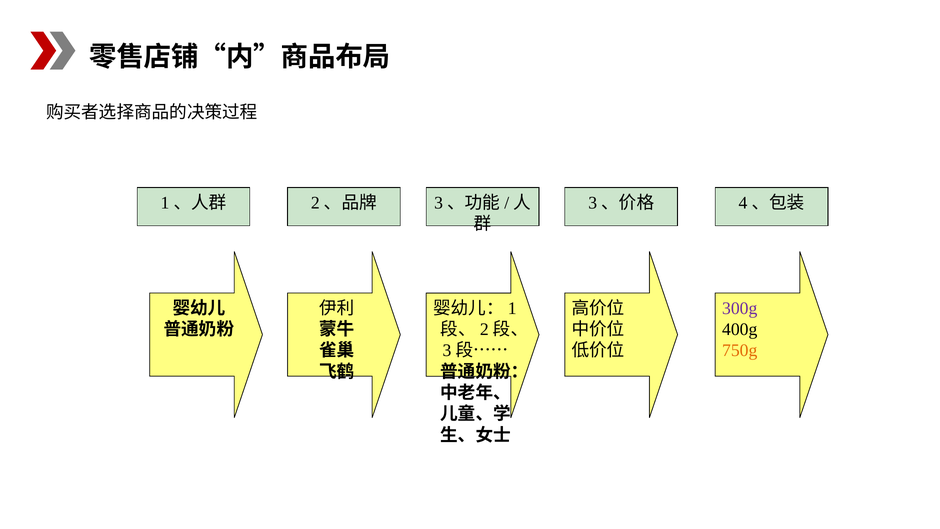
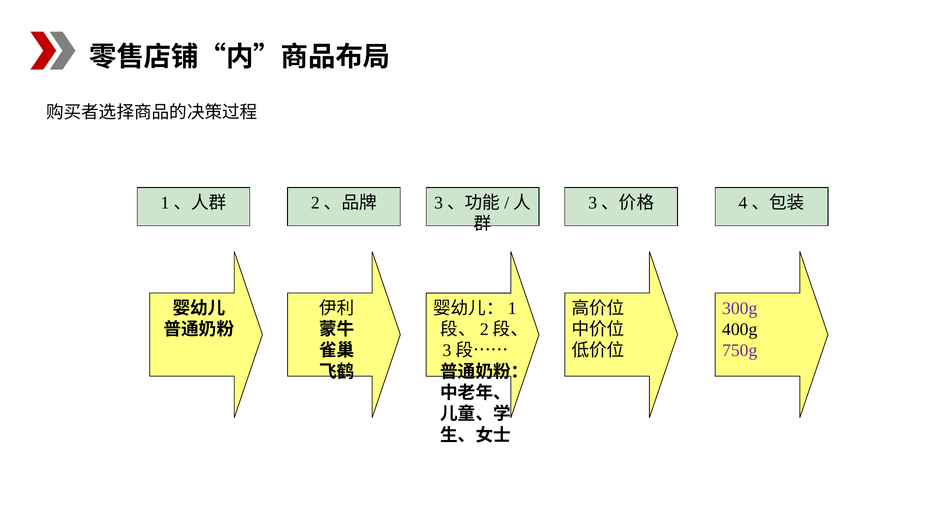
750g colour: orange -> purple (740, 350)
